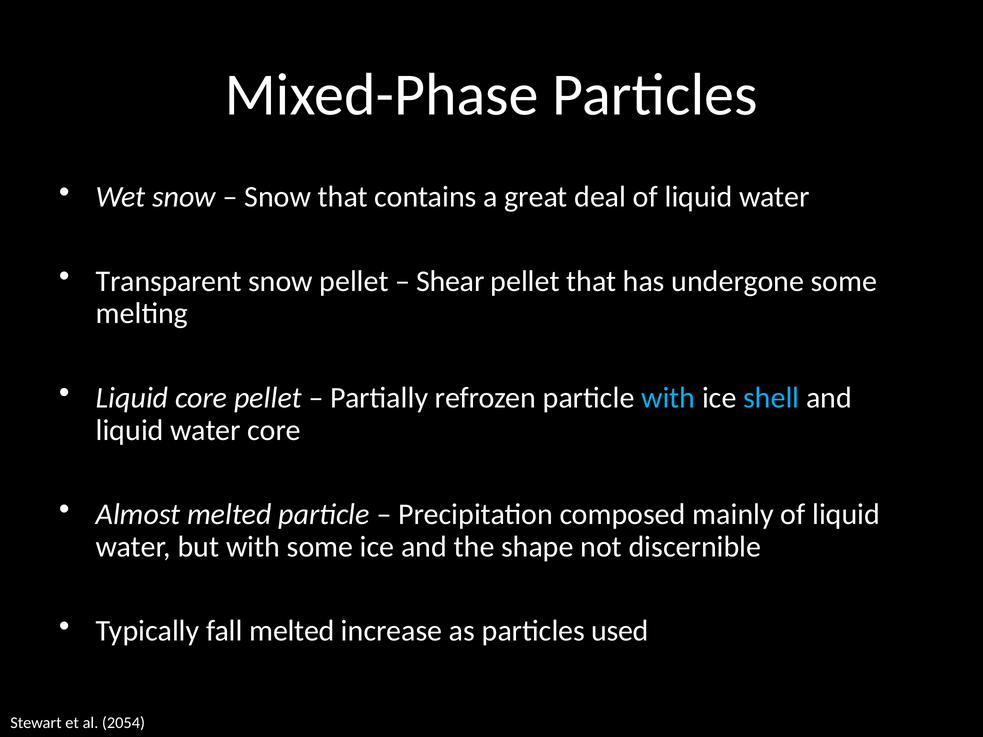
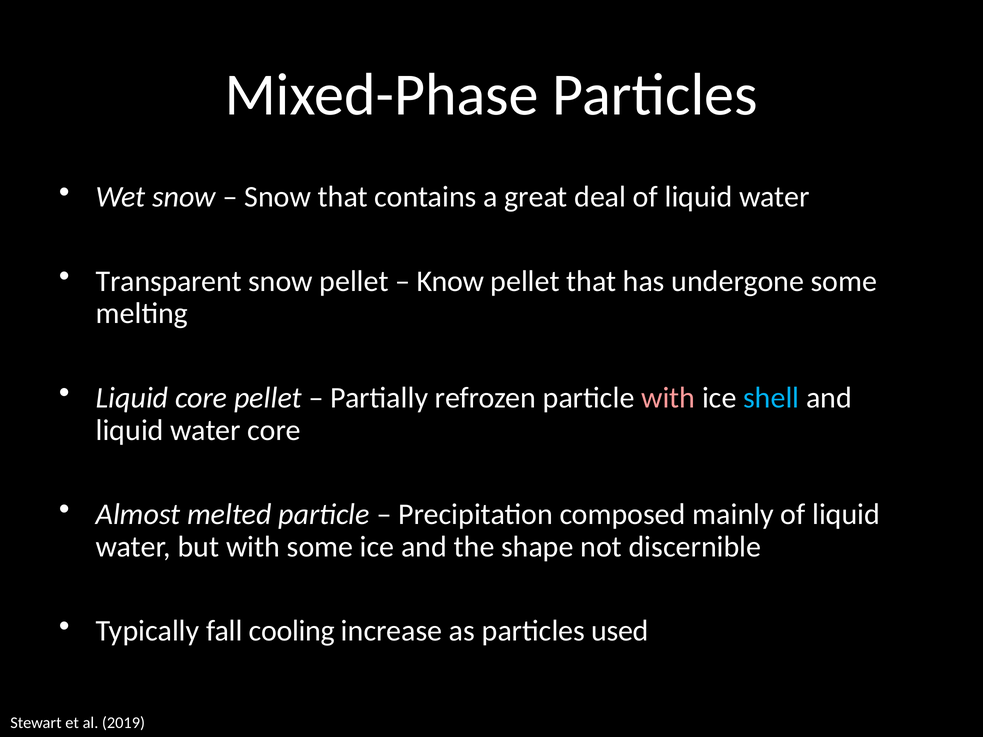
Shear: Shear -> Know (450, 281)
with colour: light blue -> pink (668, 398)
fall melted: melted -> cooling (292, 631)
2054: 2054 -> 2019 (123, 723)
